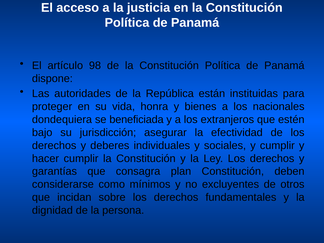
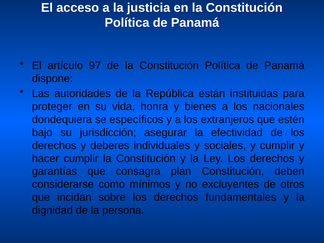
98: 98 -> 97 (95, 66)
beneficiada: beneficiada -> específicos (136, 120)
